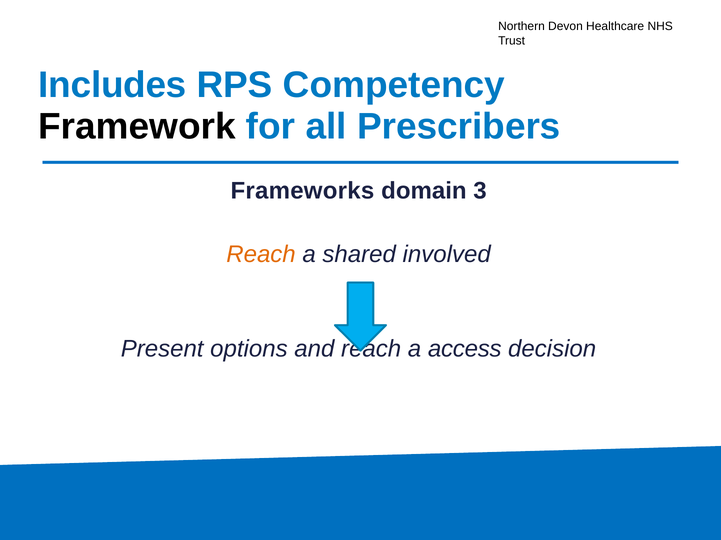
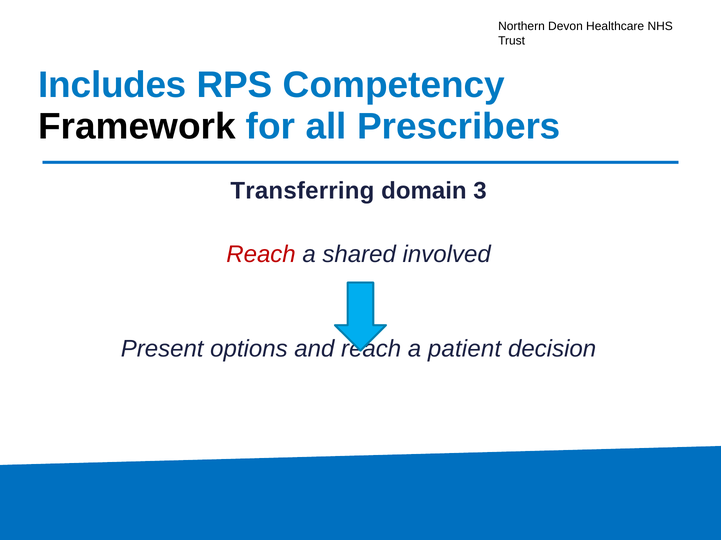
Frameworks: Frameworks -> Transferring (302, 191)
Reach colour: orange -> red (261, 254)
access: access -> patient (465, 349)
